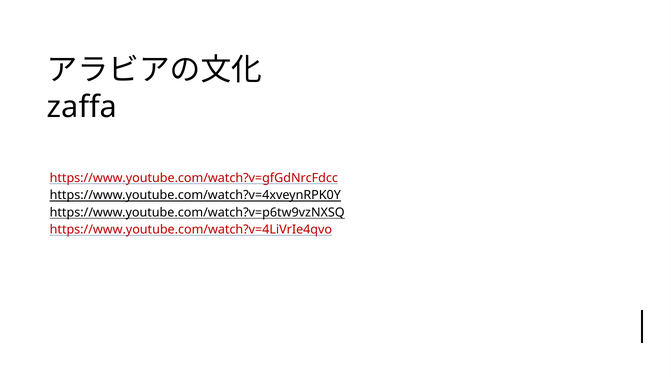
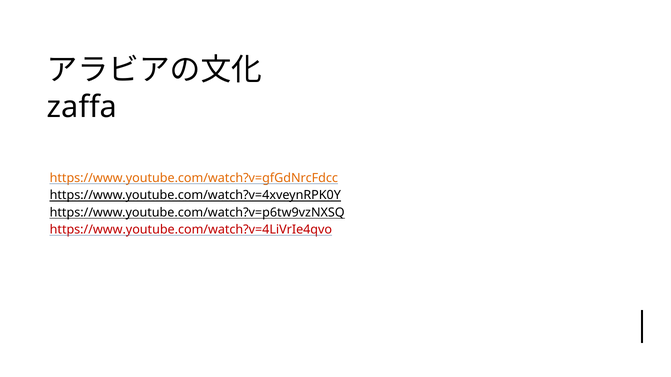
https://www.youtube.com/watch?v=gfGdNrcFdcc colour: red -> orange (194, 178)
